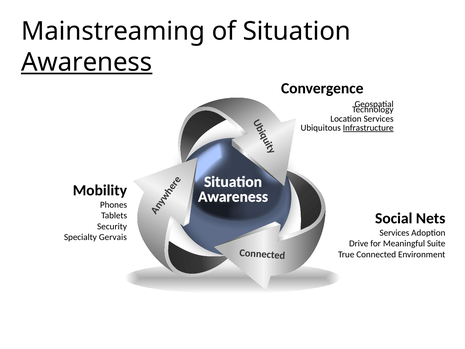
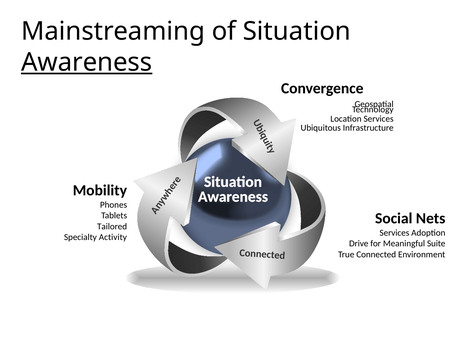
Infrastructure underline: present -> none (368, 128)
Security: Security -> Tailored (112, 226)
Gervais: Gervais -> Activity (113, 237)
